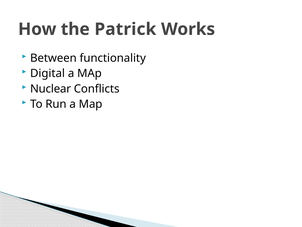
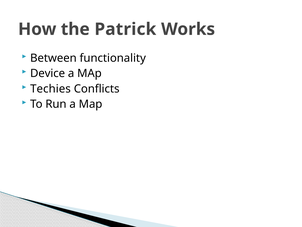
Digital: Digital -> Device (48, 73)
Nuclear: Nuclear -> Techies (50, 89)
